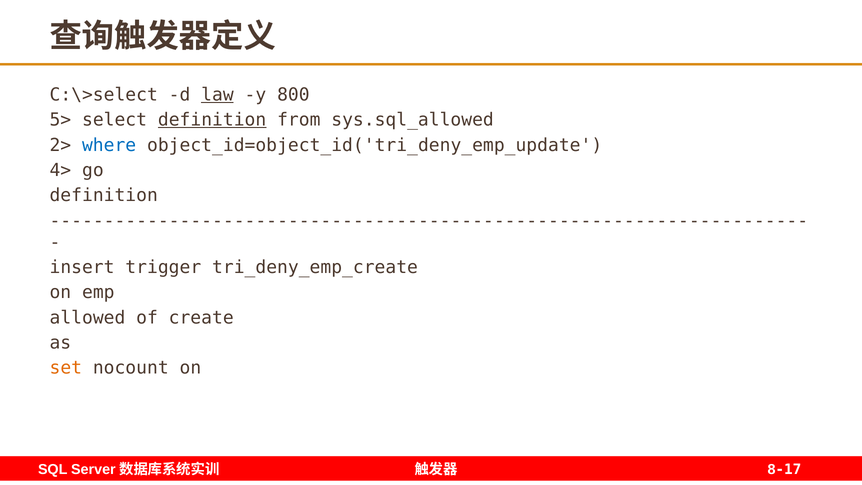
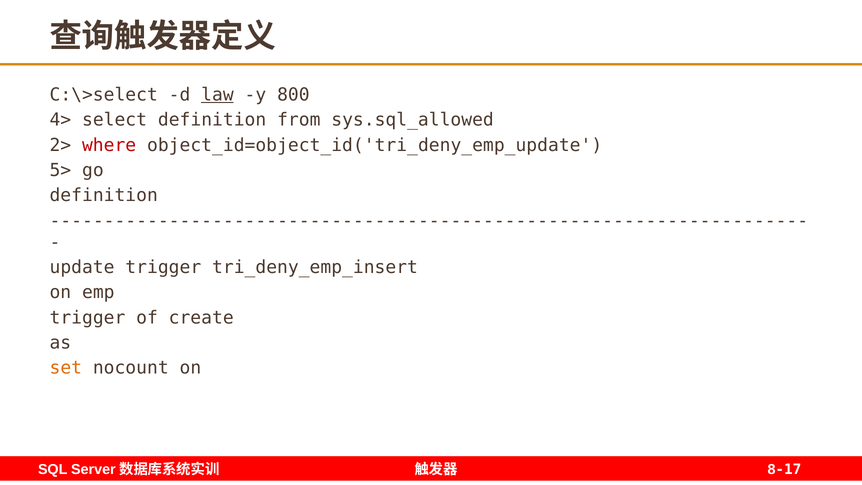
5>: 5> -> 4> (60, 120)
definition underline: present -> none (212, 120)
where colour: blue -> red (109, 145)
4>: 4> -> 5> (60, 170)
insert: insert -> update (82, 267)
tri_deny_emp_create: tri_deny_emp_create -> tri_deny_emp_insert (315, 267)
allowed: allowed -> trigger (87, 318)
